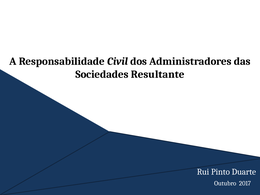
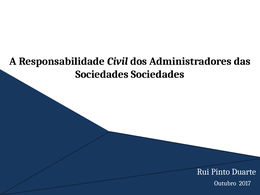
Resultante: Resultante -> Sociedades (158, 74)
